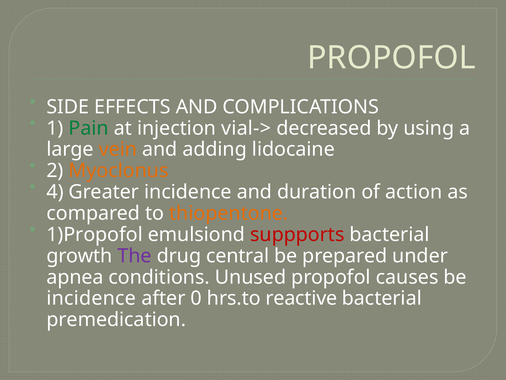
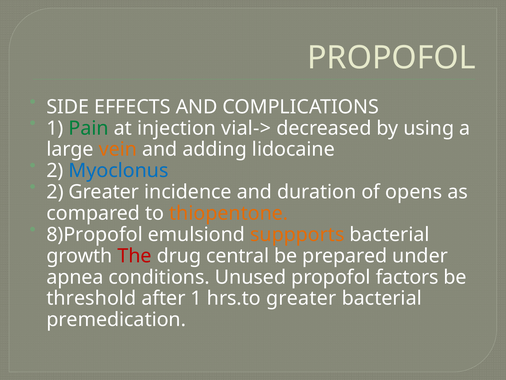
Myoclonus colour: orange -> blue (119, 171)
4: 4 -> 2 (55, 192)
action: action -> opens (414, 192)
1)Propofol: 1)Propofol -> 8)Propofol (95, 234)
suppports colour: red -> orange (297, 234)
The colour: purple -> red (135, 256)
causes: causes -> factors (407, 277)
incidence: incidence -> threshold (91, 298)
after 0: 0 -> 1 (196, 298)
hrs.to reactive: reactive -> greater (301, 298)
